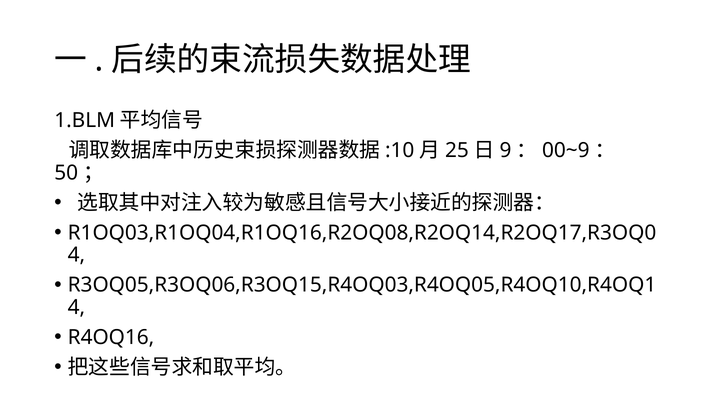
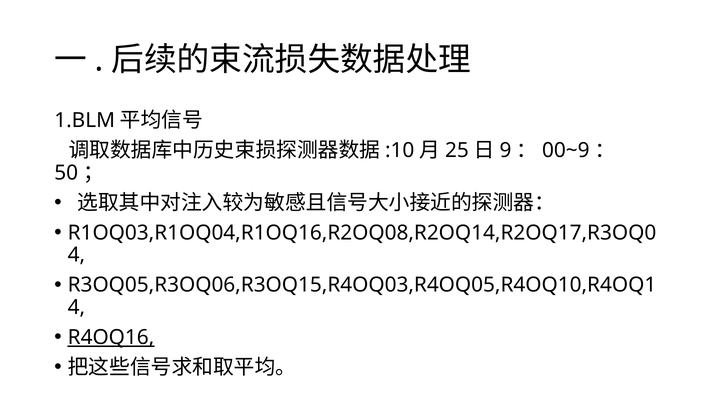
R4OQ16 underline: none -> present (111, 337)
